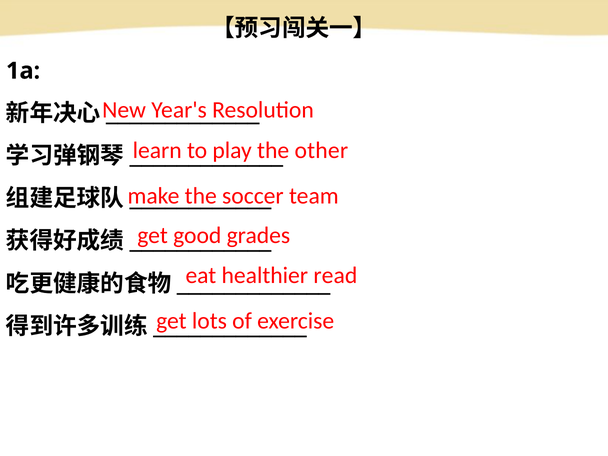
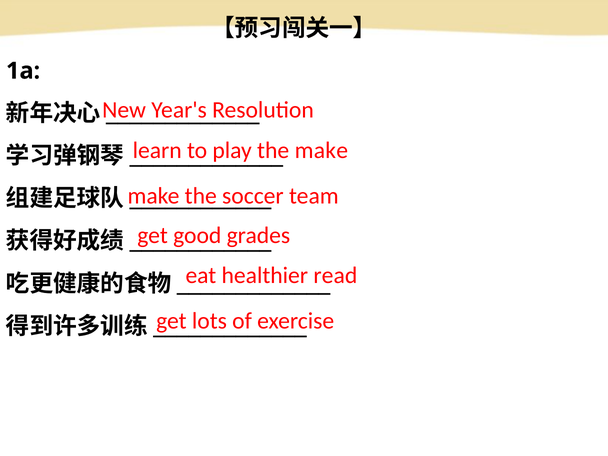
other: other -> make (321, 151)
